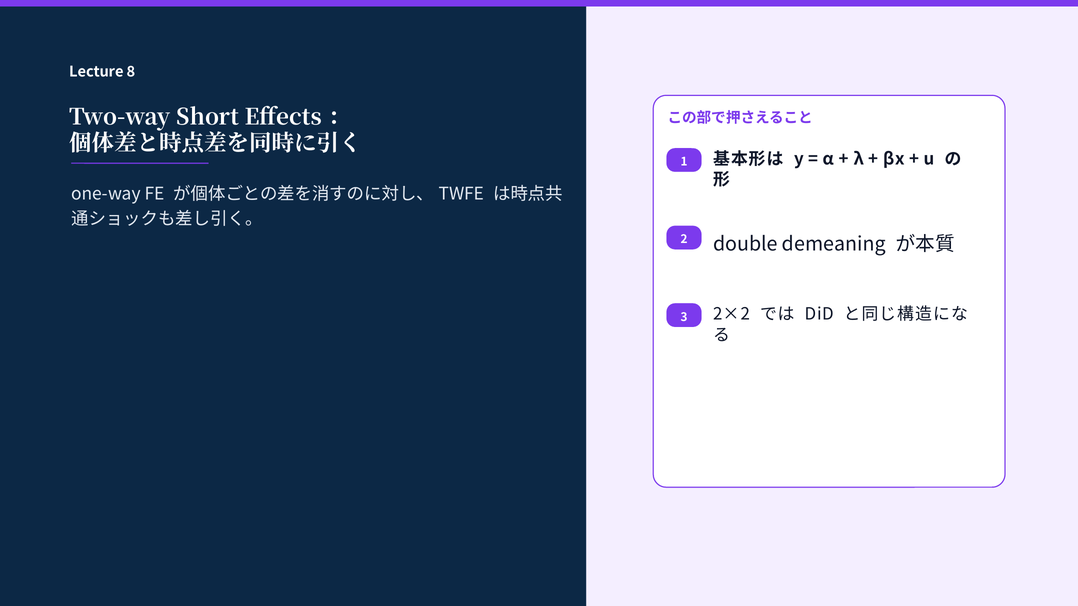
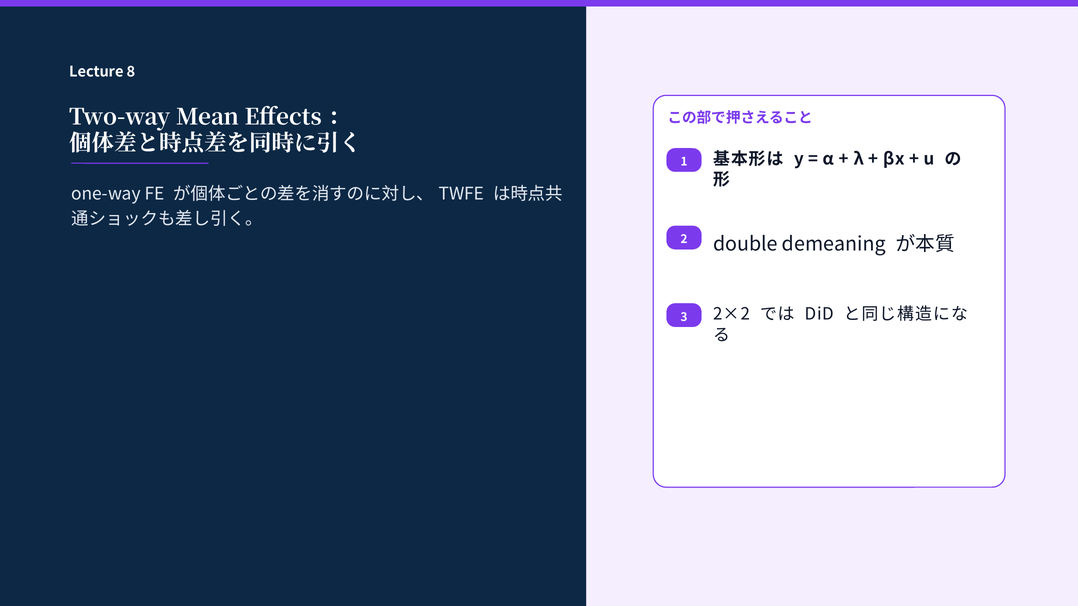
Short: Short -> Mean (208, 117)
